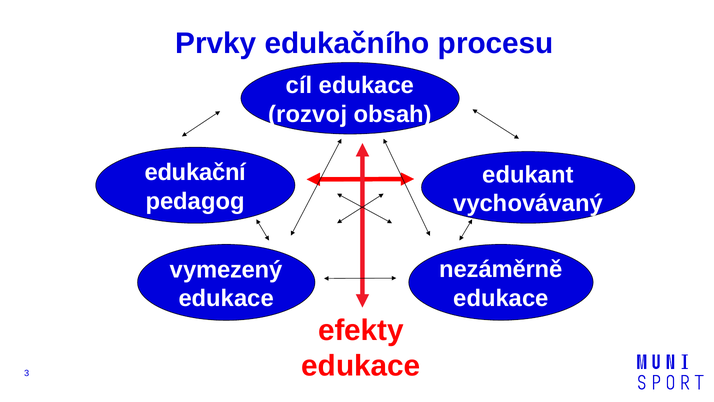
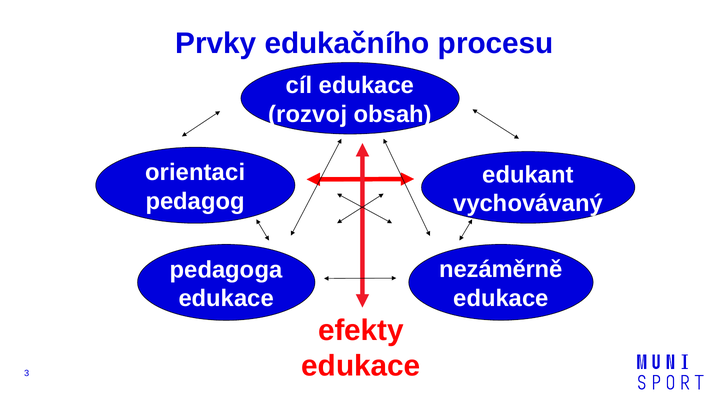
edukační: edukační -> orientaci (195, 172)
vymezený: vymezený -> pedagoga (226, 269)
